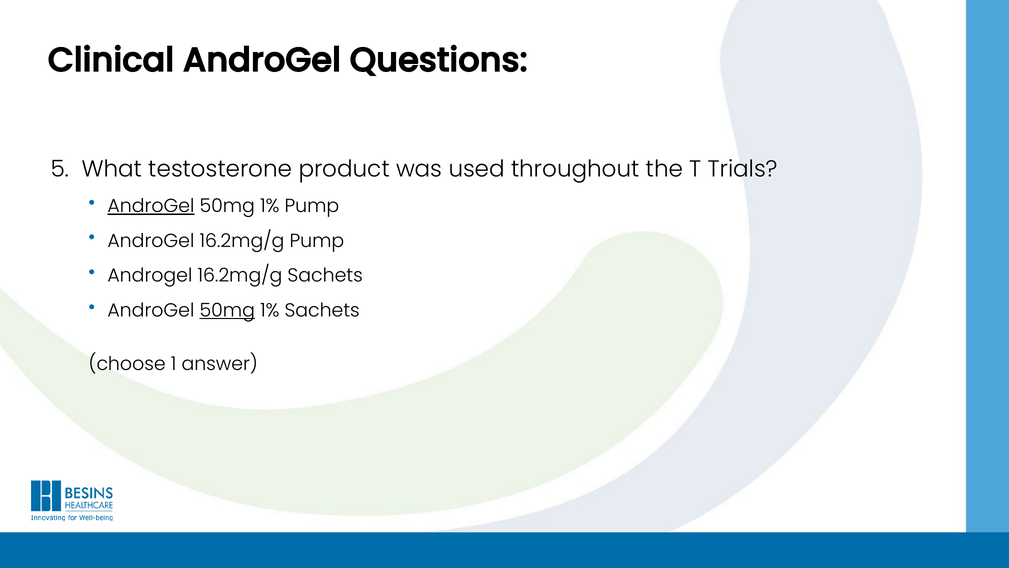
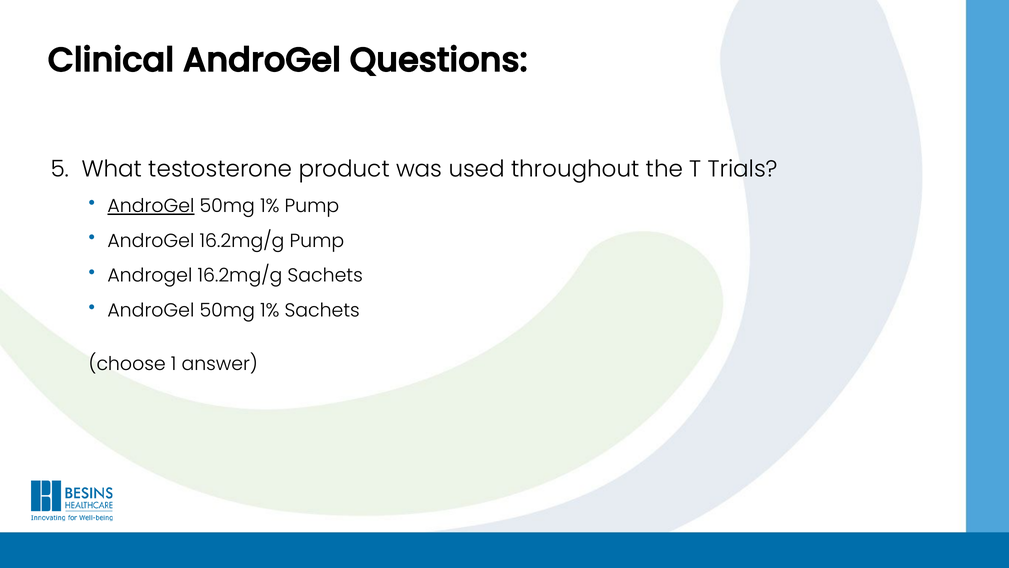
50mg underline: present -> none (227, 310)
